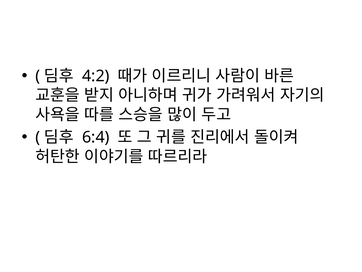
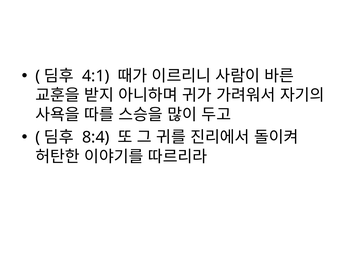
4:2: 4:2 -> 4:1 (96, 76)
6:4: 6:4 -> 8:4 (96, 137)
